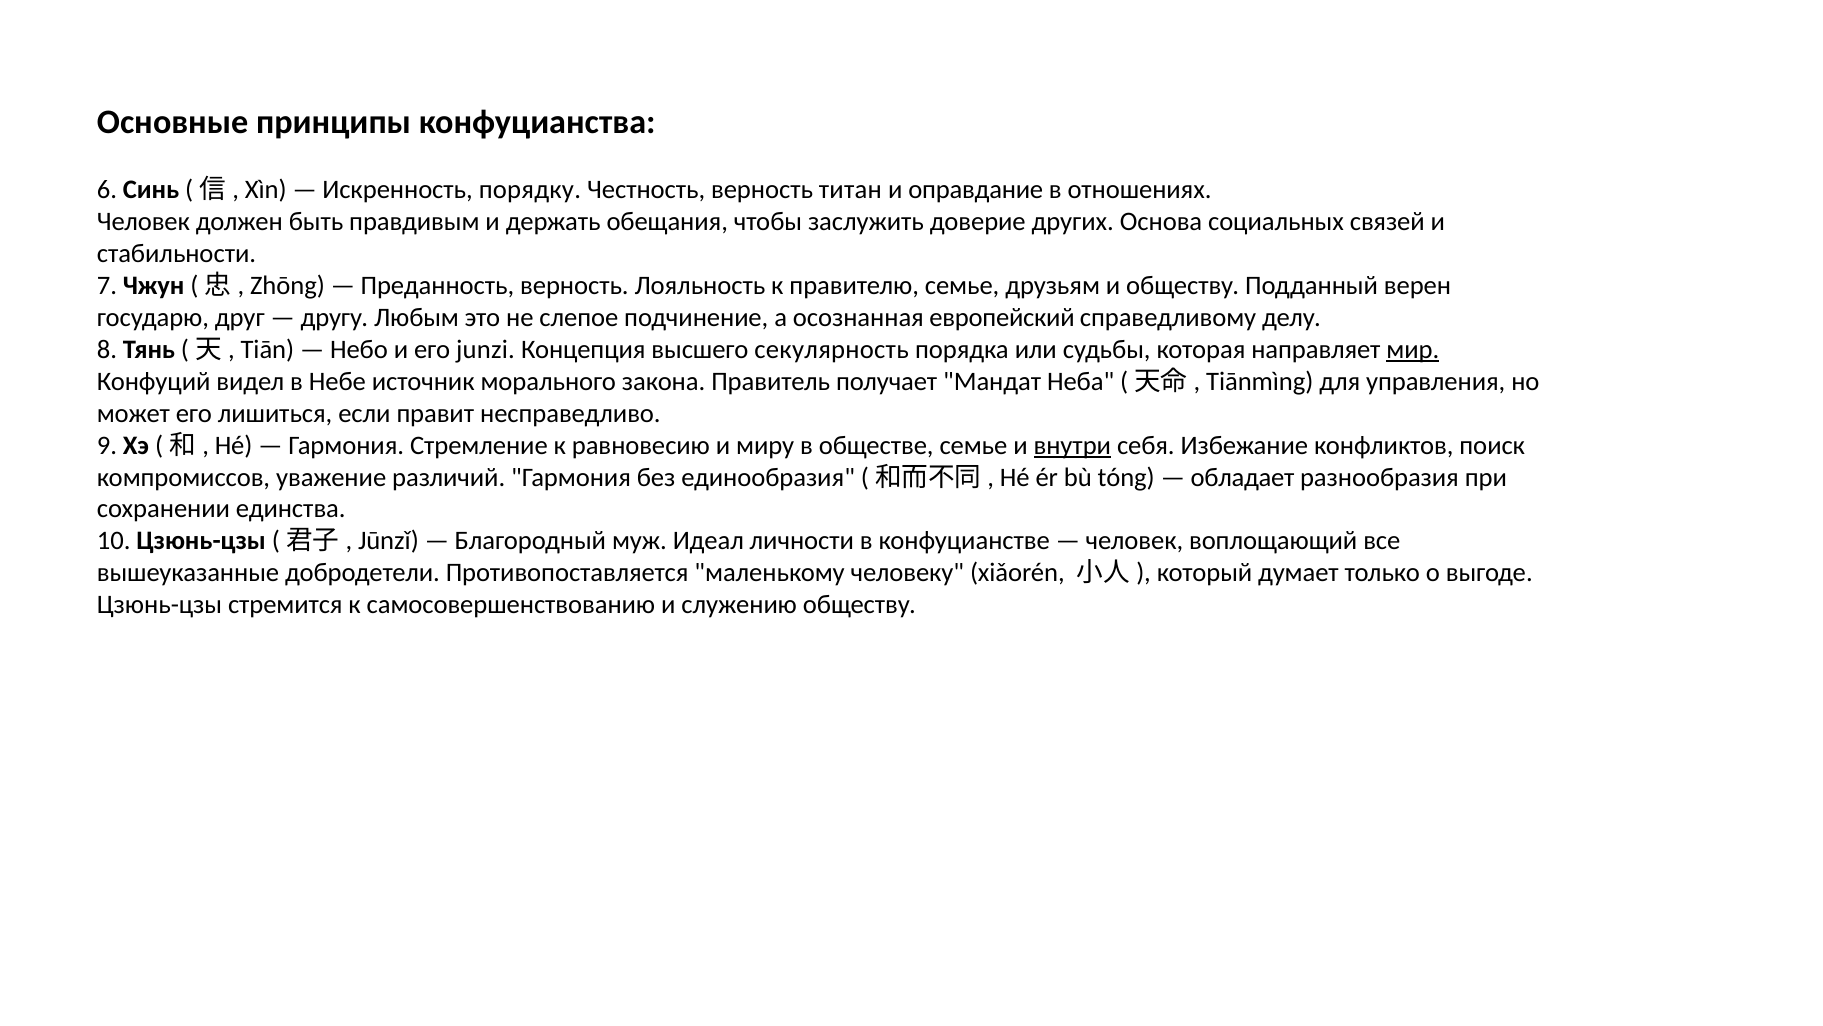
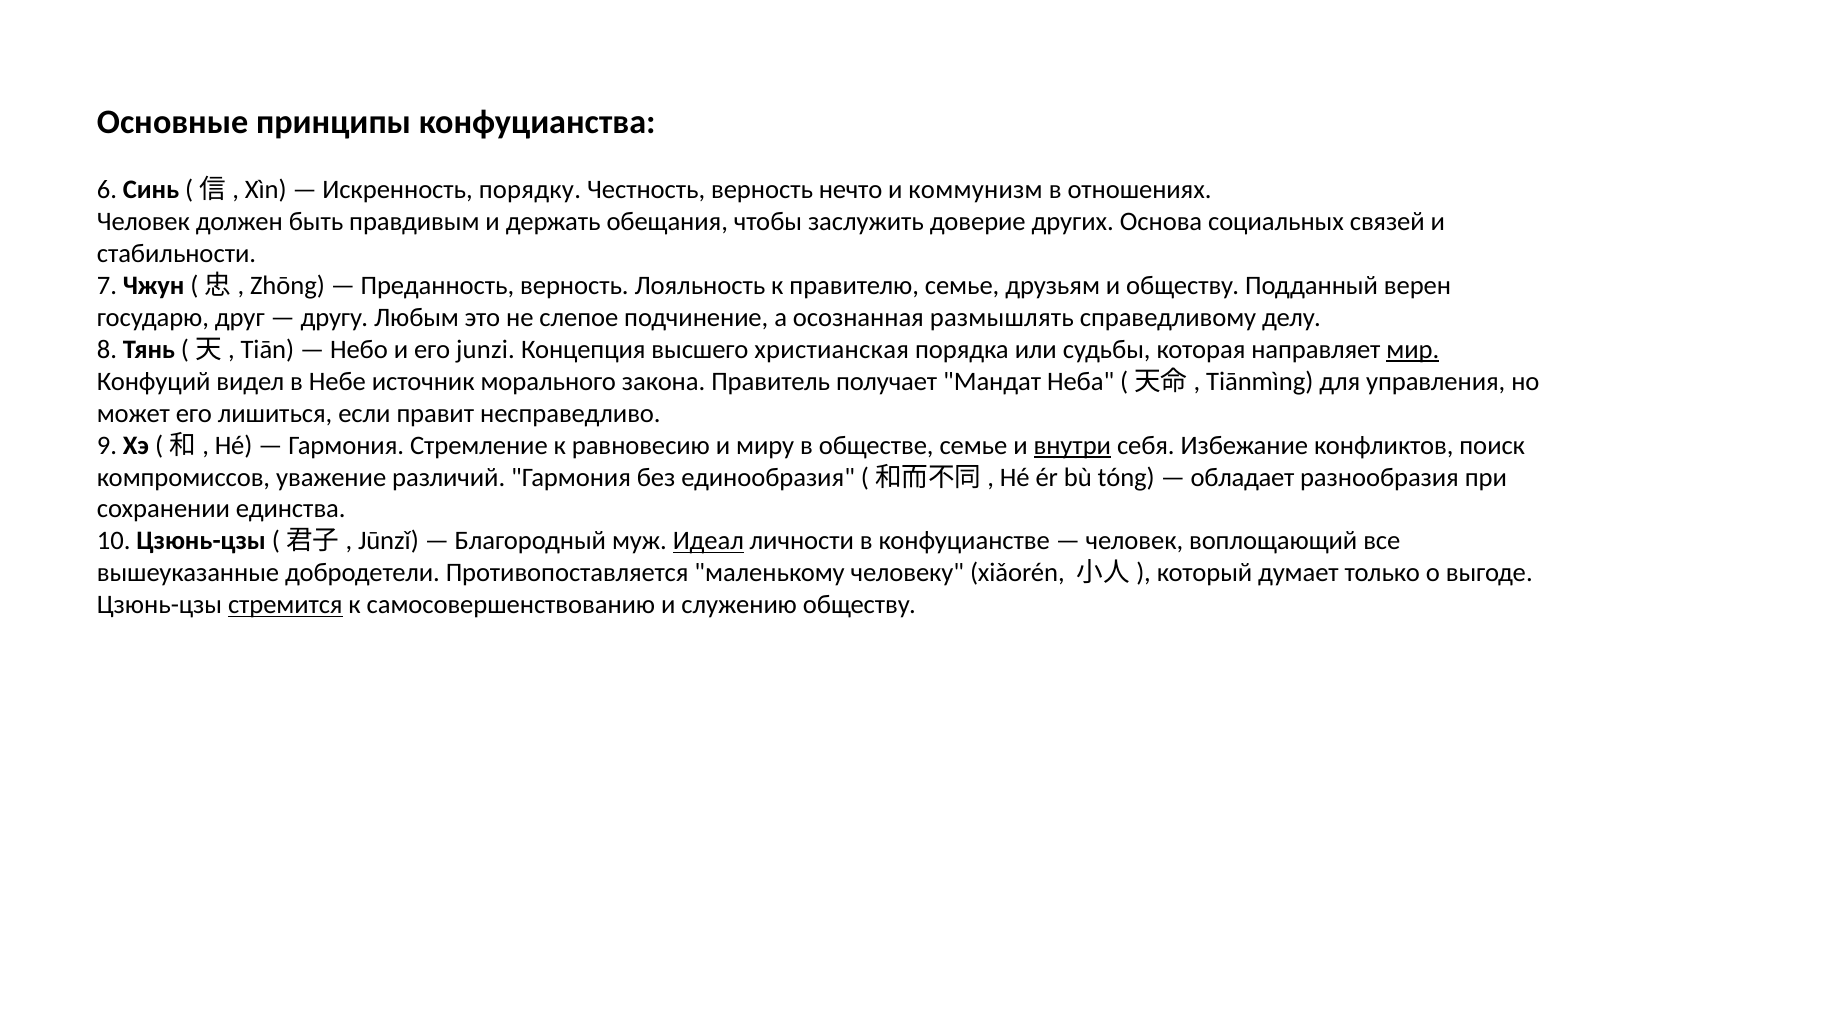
титан: титан -> нечто (851, 190)
оправдание: оправдание -> коммунизм (976, 190)
европейский: европейский -> размышлять (1002, 317)
секулярность: секулярность -> христианская (832, 349)
Идеал underline: none -> present (708, 541)
стремится underline: none -> present (285, 605)
